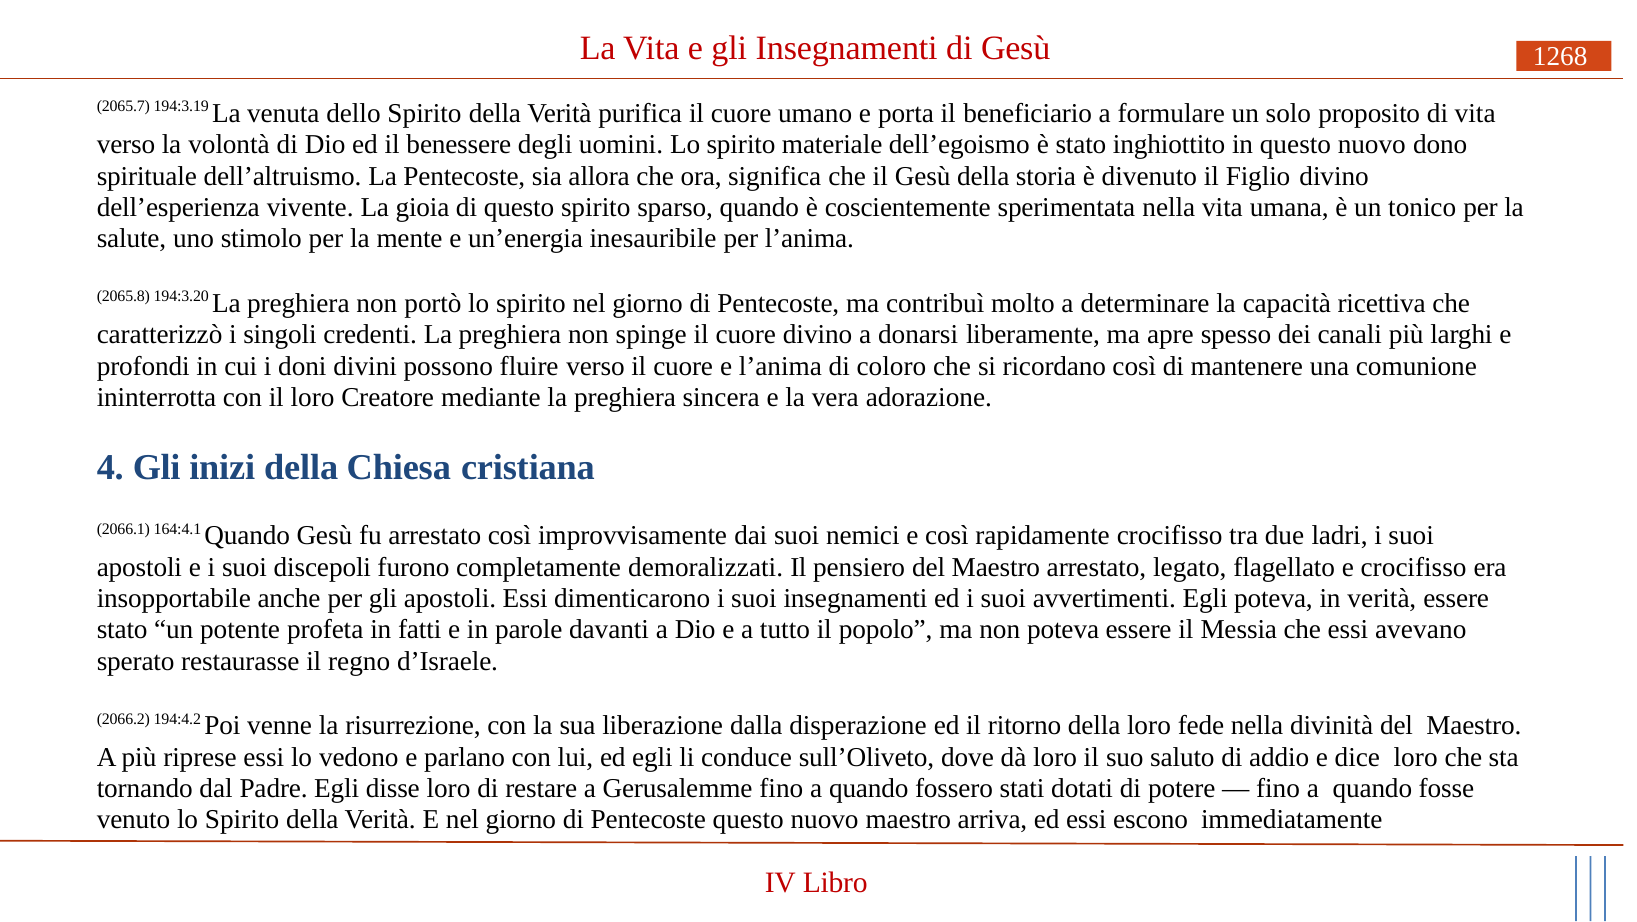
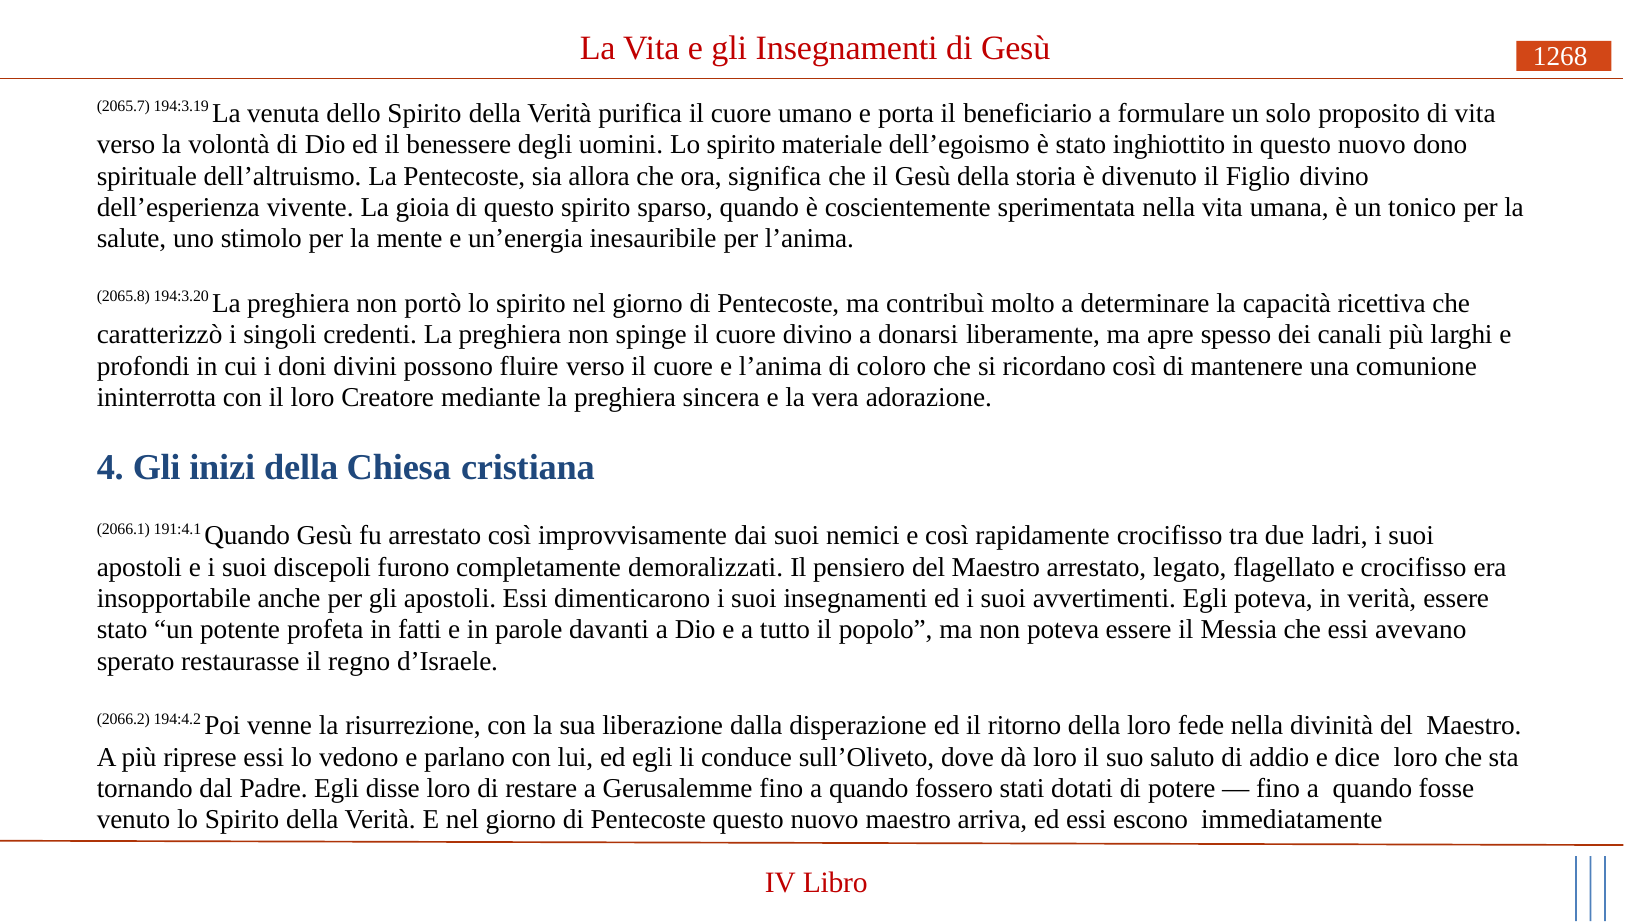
164:4.1: 164:4.1 -> 191:4.1 (177, 529)
